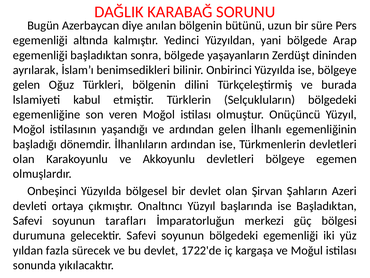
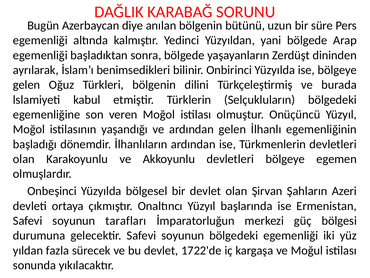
ise Başladıktan: Başladıktan -> Ermenistan (327, 206)
